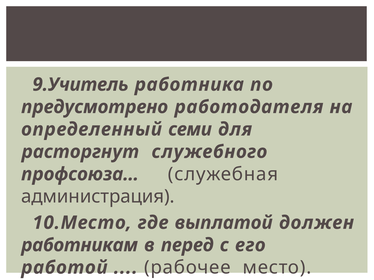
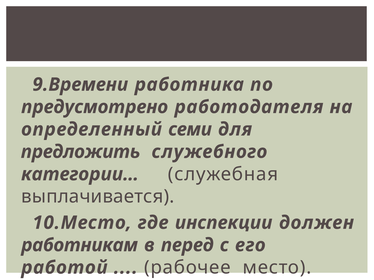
9.Учитель: 9.Учитель -> 9.Времени (80, 85)
расторгнут: расторгнут -> предложить (81, 152)
профсоюза…: профсоюза… -> категории… (80, 174)
администрация: администрация -> выплачивается (98, 197)
выплатой: выплатой -> инспекции (224, 223)
